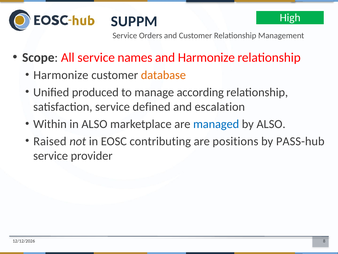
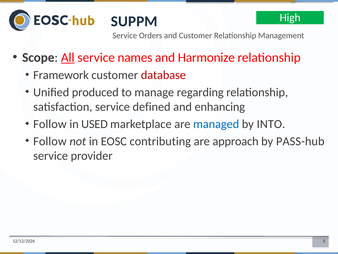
All underline: none -> present (68, 57)
Harmonize: Harmonize -> Framework (61, 75)
database colour: orange -> red (163, 75)
according: according -> regarding (200, 92)
escalation: escalation -> enhancing (220, 107)
Within: Within -> Follow (50, 124)
in ALSO: ALSO -> USED (94, 124)
by ALSO: ALSO -> INTO (271, 124)
Raised: Raised -> Follow (50, 141)
positions: positions -> approach (236, 141)
